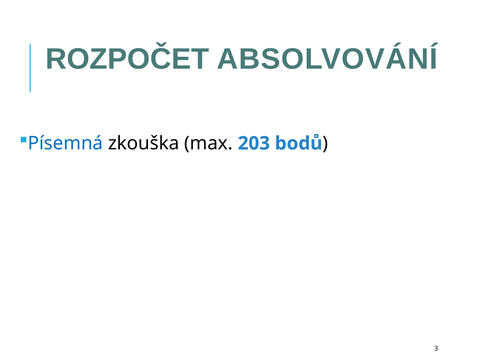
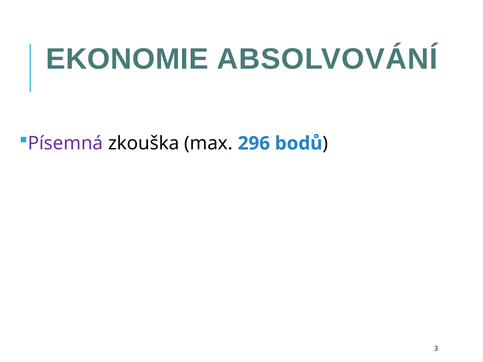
ROZPOČET: ROZPOČET -> EKONOMIE (127, 59)
Písemná colour: blue -> purple (66, 143)
203: 203 -> 296 (254, 143)
